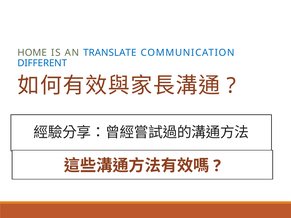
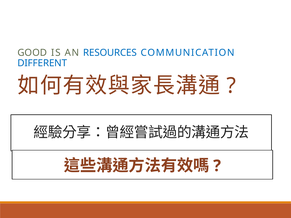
HOME: HOME -> GOOD (32, 53)
TRANSLATE: TRANSLATE -> RESOURCES (110, 53)
